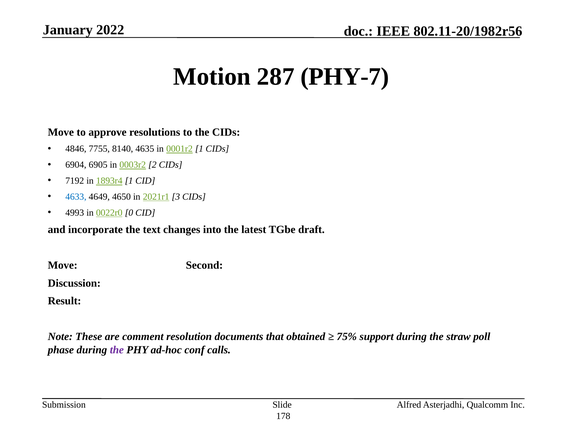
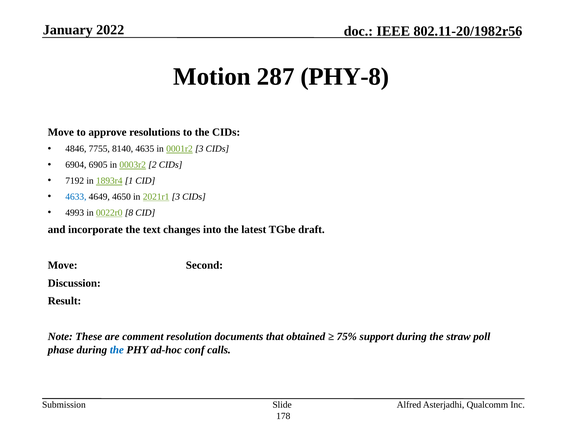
PHY-7: PHY-7 -> PHY-8 (345, 77)
0001r2 1: 1 -> 3 (199, 149)
0: 0 -> 8 (129, 212)
the colour: purple -> blue (117, 349)
